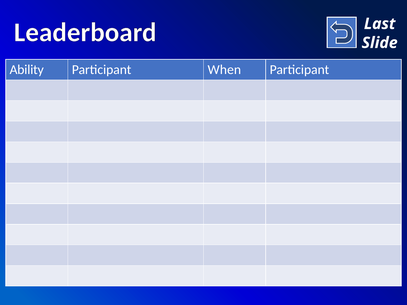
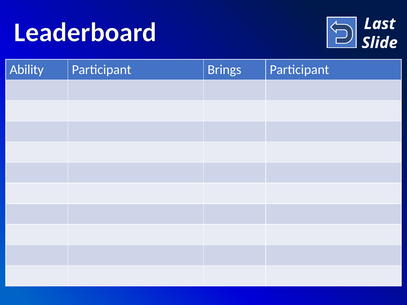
When: When -> Brings (224, 70)
